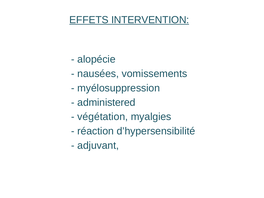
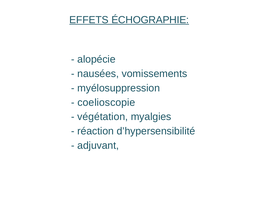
INTERVENTION: INTERVENTION -> ÉCHOGRAPHIE (150, 20)
administered: administered -> coelioscopie (106, 102)
